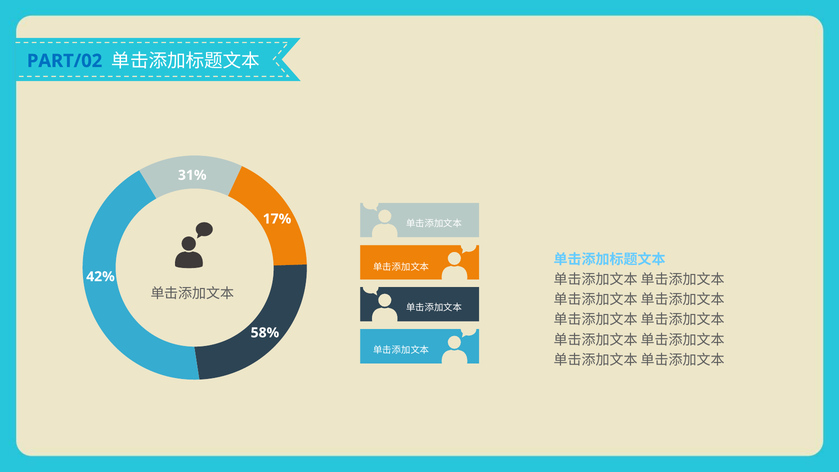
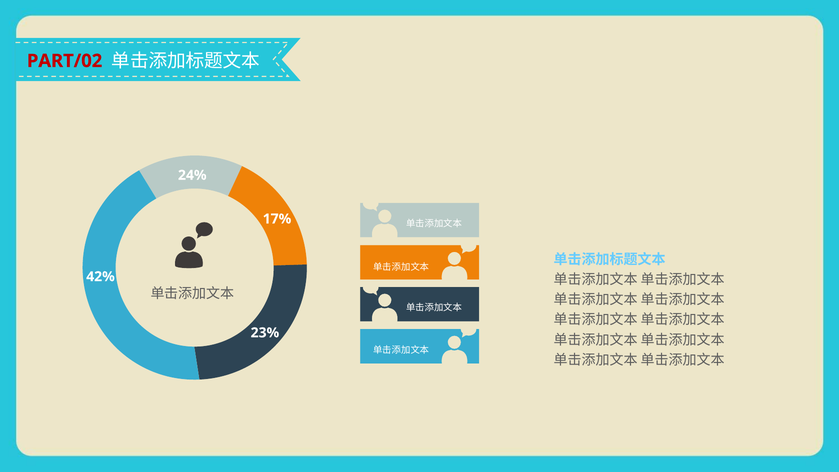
PART/02 colour: blue -> red (65, 61)
31%: 31% -> 24% (192, 175)
58%: 58% -> 23% (265, 333)
